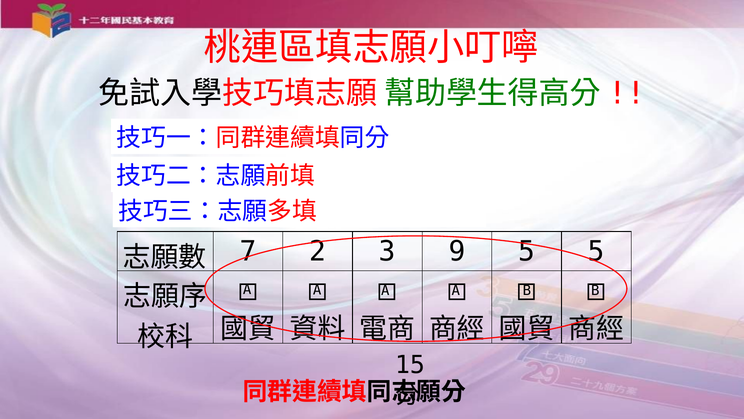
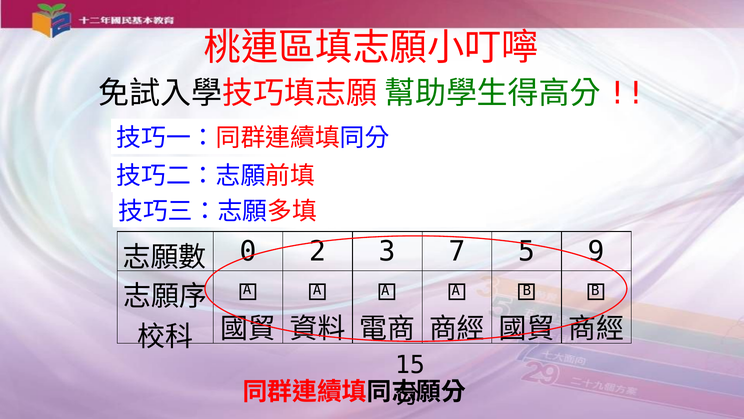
7: 7 -> 0 (248, 251)
9: 9 -> 7 (457, 251)
5 5: 5 -> 9 (596, 251)
